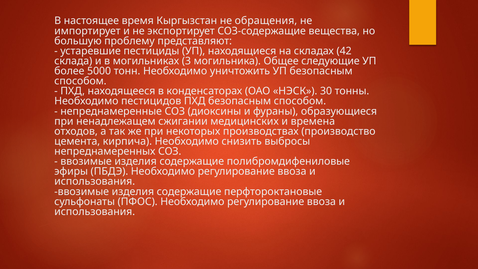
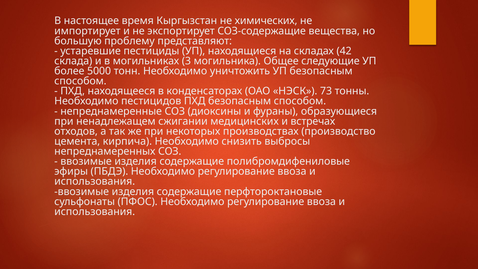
обращения: обращения -> химических (266, 21)
30: 30 -> 73 (326, 91)
времена: времена -> встречах (313, 121)
